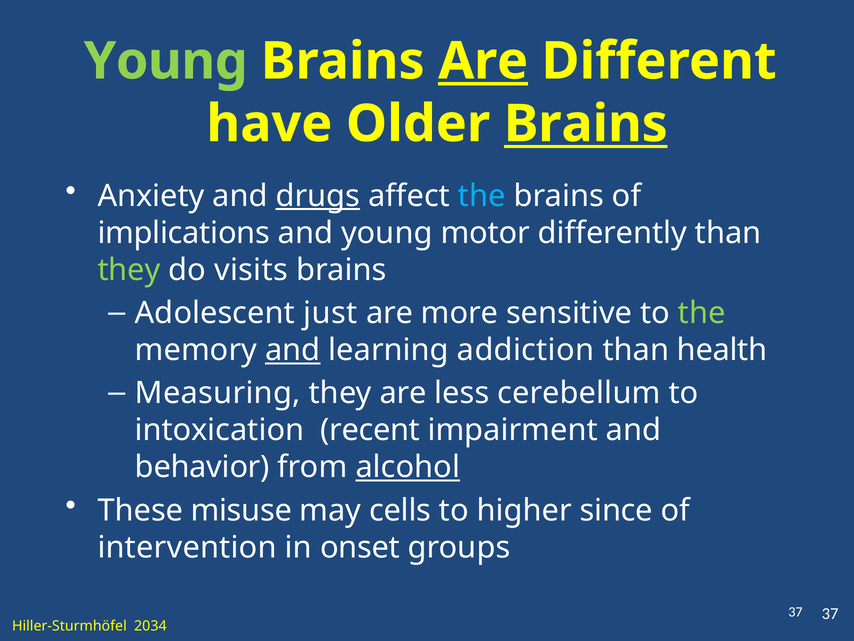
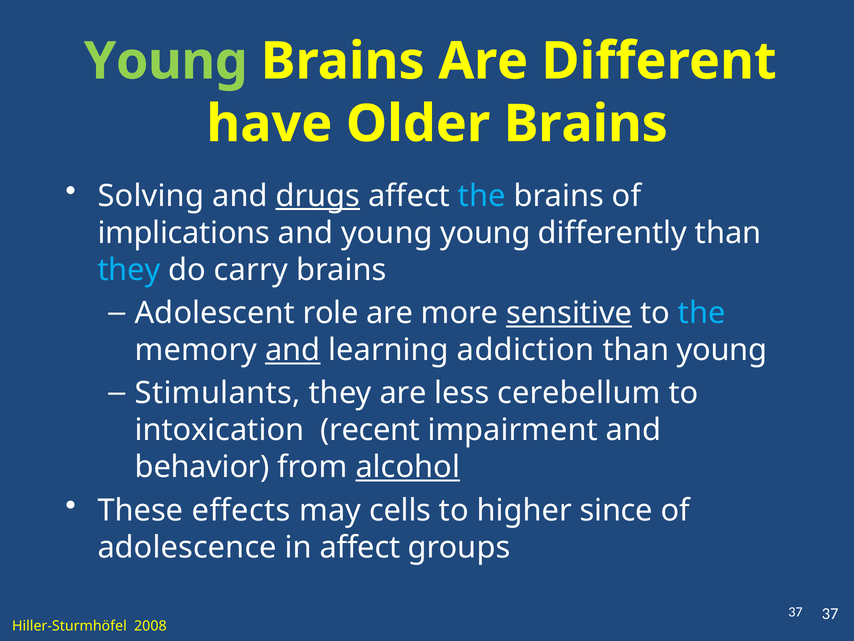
Are underline: present -> none (483, 61)
Brains underline: present -> none (586, 124)
Anxiety: Anxiety -> Solving (151, 196)
young motor: motor -> young (485, 233)
they colour: light green -> light blue (129, 270)
visits: visits -> carry (251, 270)
just: just -> role (331, 313)
sensitive underline: none -> present (569, 313)
the colour: light green -> light blue (702, 313)
than health: health -> young (722, 350)
Measuring: Measuring -> Stimulants (218, 393)
misuse: misuse -> effects (241, 510)
intervention: intervention -> adolescence (187, 547)
in onset: onset -> affect (360, 547)
2034: 2034 -> 2008 (150, 625)
